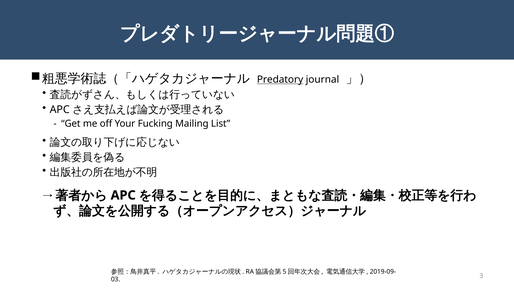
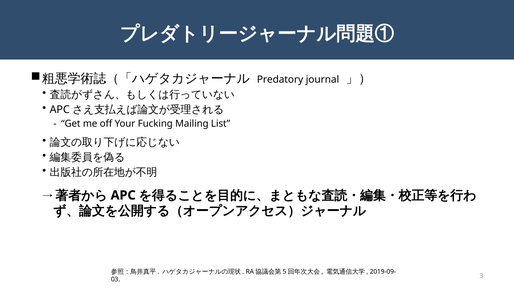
Predatory underline: present -> none (280, 80)
